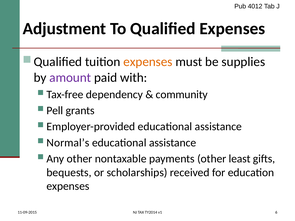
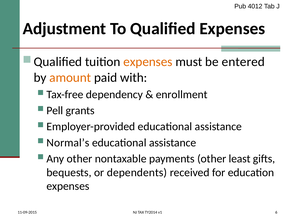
supplies: supplies -> entered (243, 62)
amount colour: purple -> orange (70, 78)
community: community -> enrollment (182, 95)
scholarships: scholarships -> dependents (137, 173)
